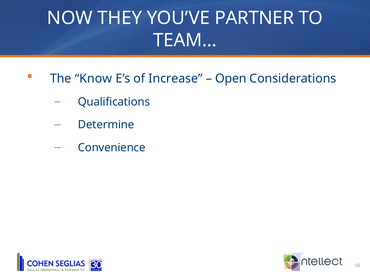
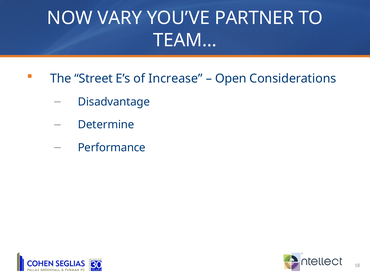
THEY: THEY -> VARY (120, 18)
Know: Know -> Street (94, 78)
Qualifications: Qualifications -> Disadvantage (114, 102)
Convenience: Convenience -> Performance (112, 147)
